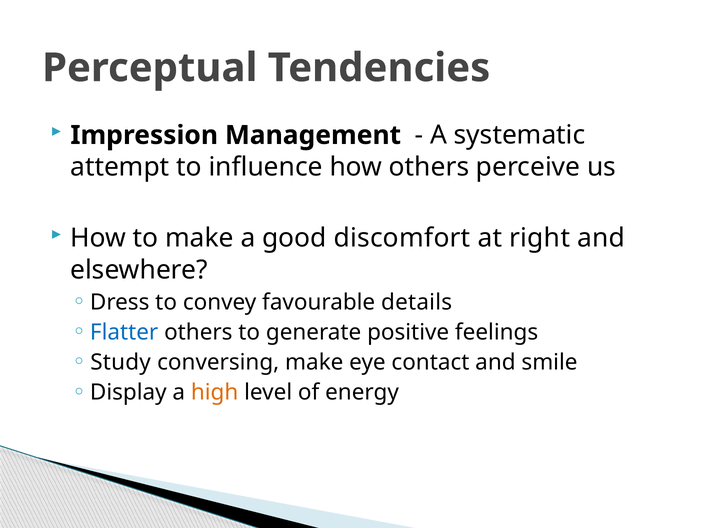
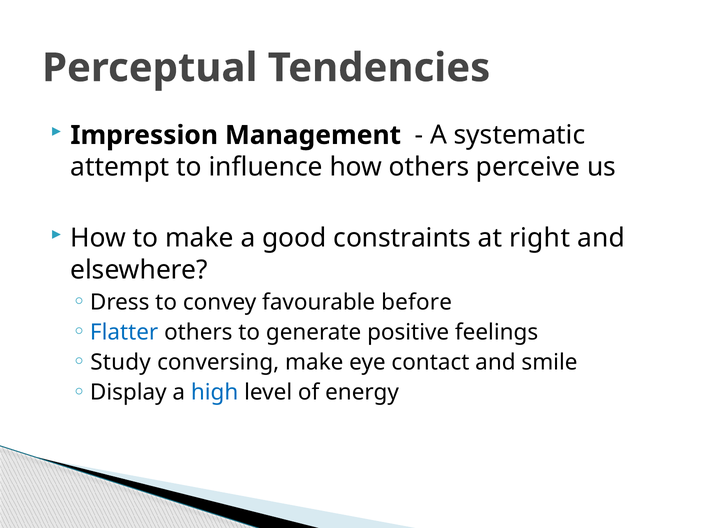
discomfort: discomfort -> constraints (402, 238)
details: details -> before (417, 302)
high colour: orange -> blue (215, 392)
